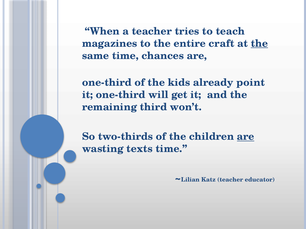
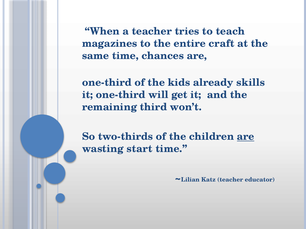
the underline: present -> none (259, 44)
point: point -> skills (251, 83)
texts: texts -> start (140, 149)
